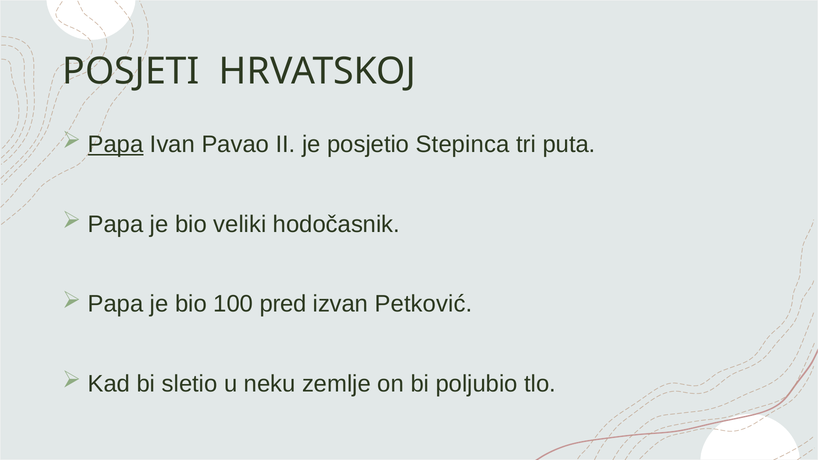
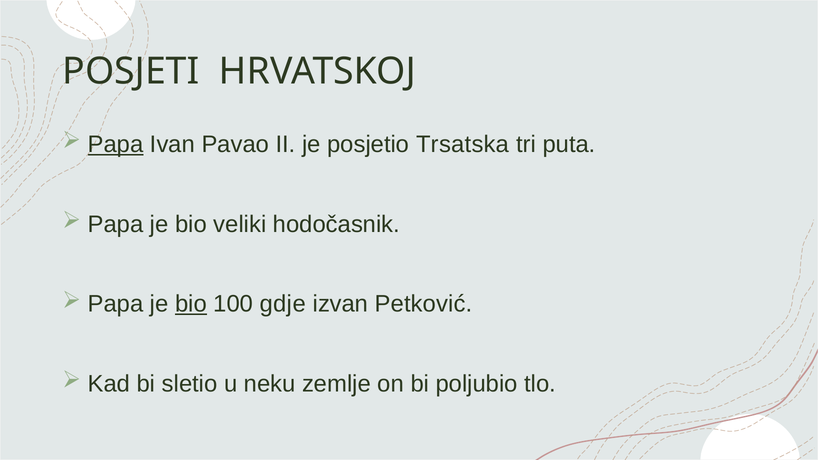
Stepinca: Stepinca -> Trsatska (463, 144)
bio underline: none -> present (191, 304)
pred: pred -> gdje (283, 304)
